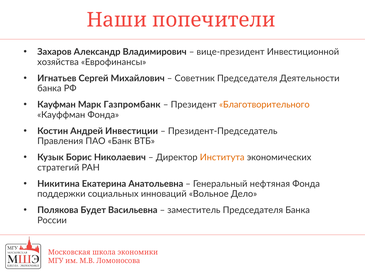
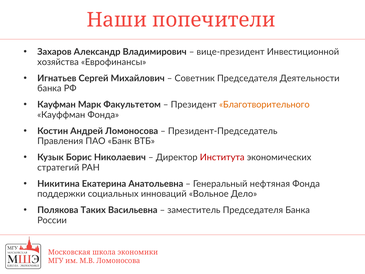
Газпромбанк: Газпромбанк -> Факультетом (132, 105)
Андрей Инвестиции: Инвестиции -> Ломоносова (132, 131)
Института colour: orange -> red (222, 157)
Будет: Будет -> Таких (93, 210)
